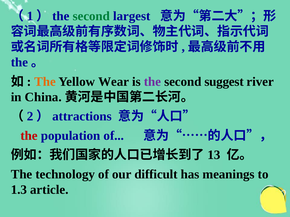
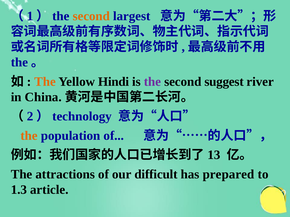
second colour: green -> orange (91, 16)
Wear: Wear -> Hindi (114, 82)
attractions: attractions -> technology (82, 117)
the colour: red -> orange (29, 136)
technology: technology -> attractions (65, 175)
meanings: meanings -> prepared (229, 175)
